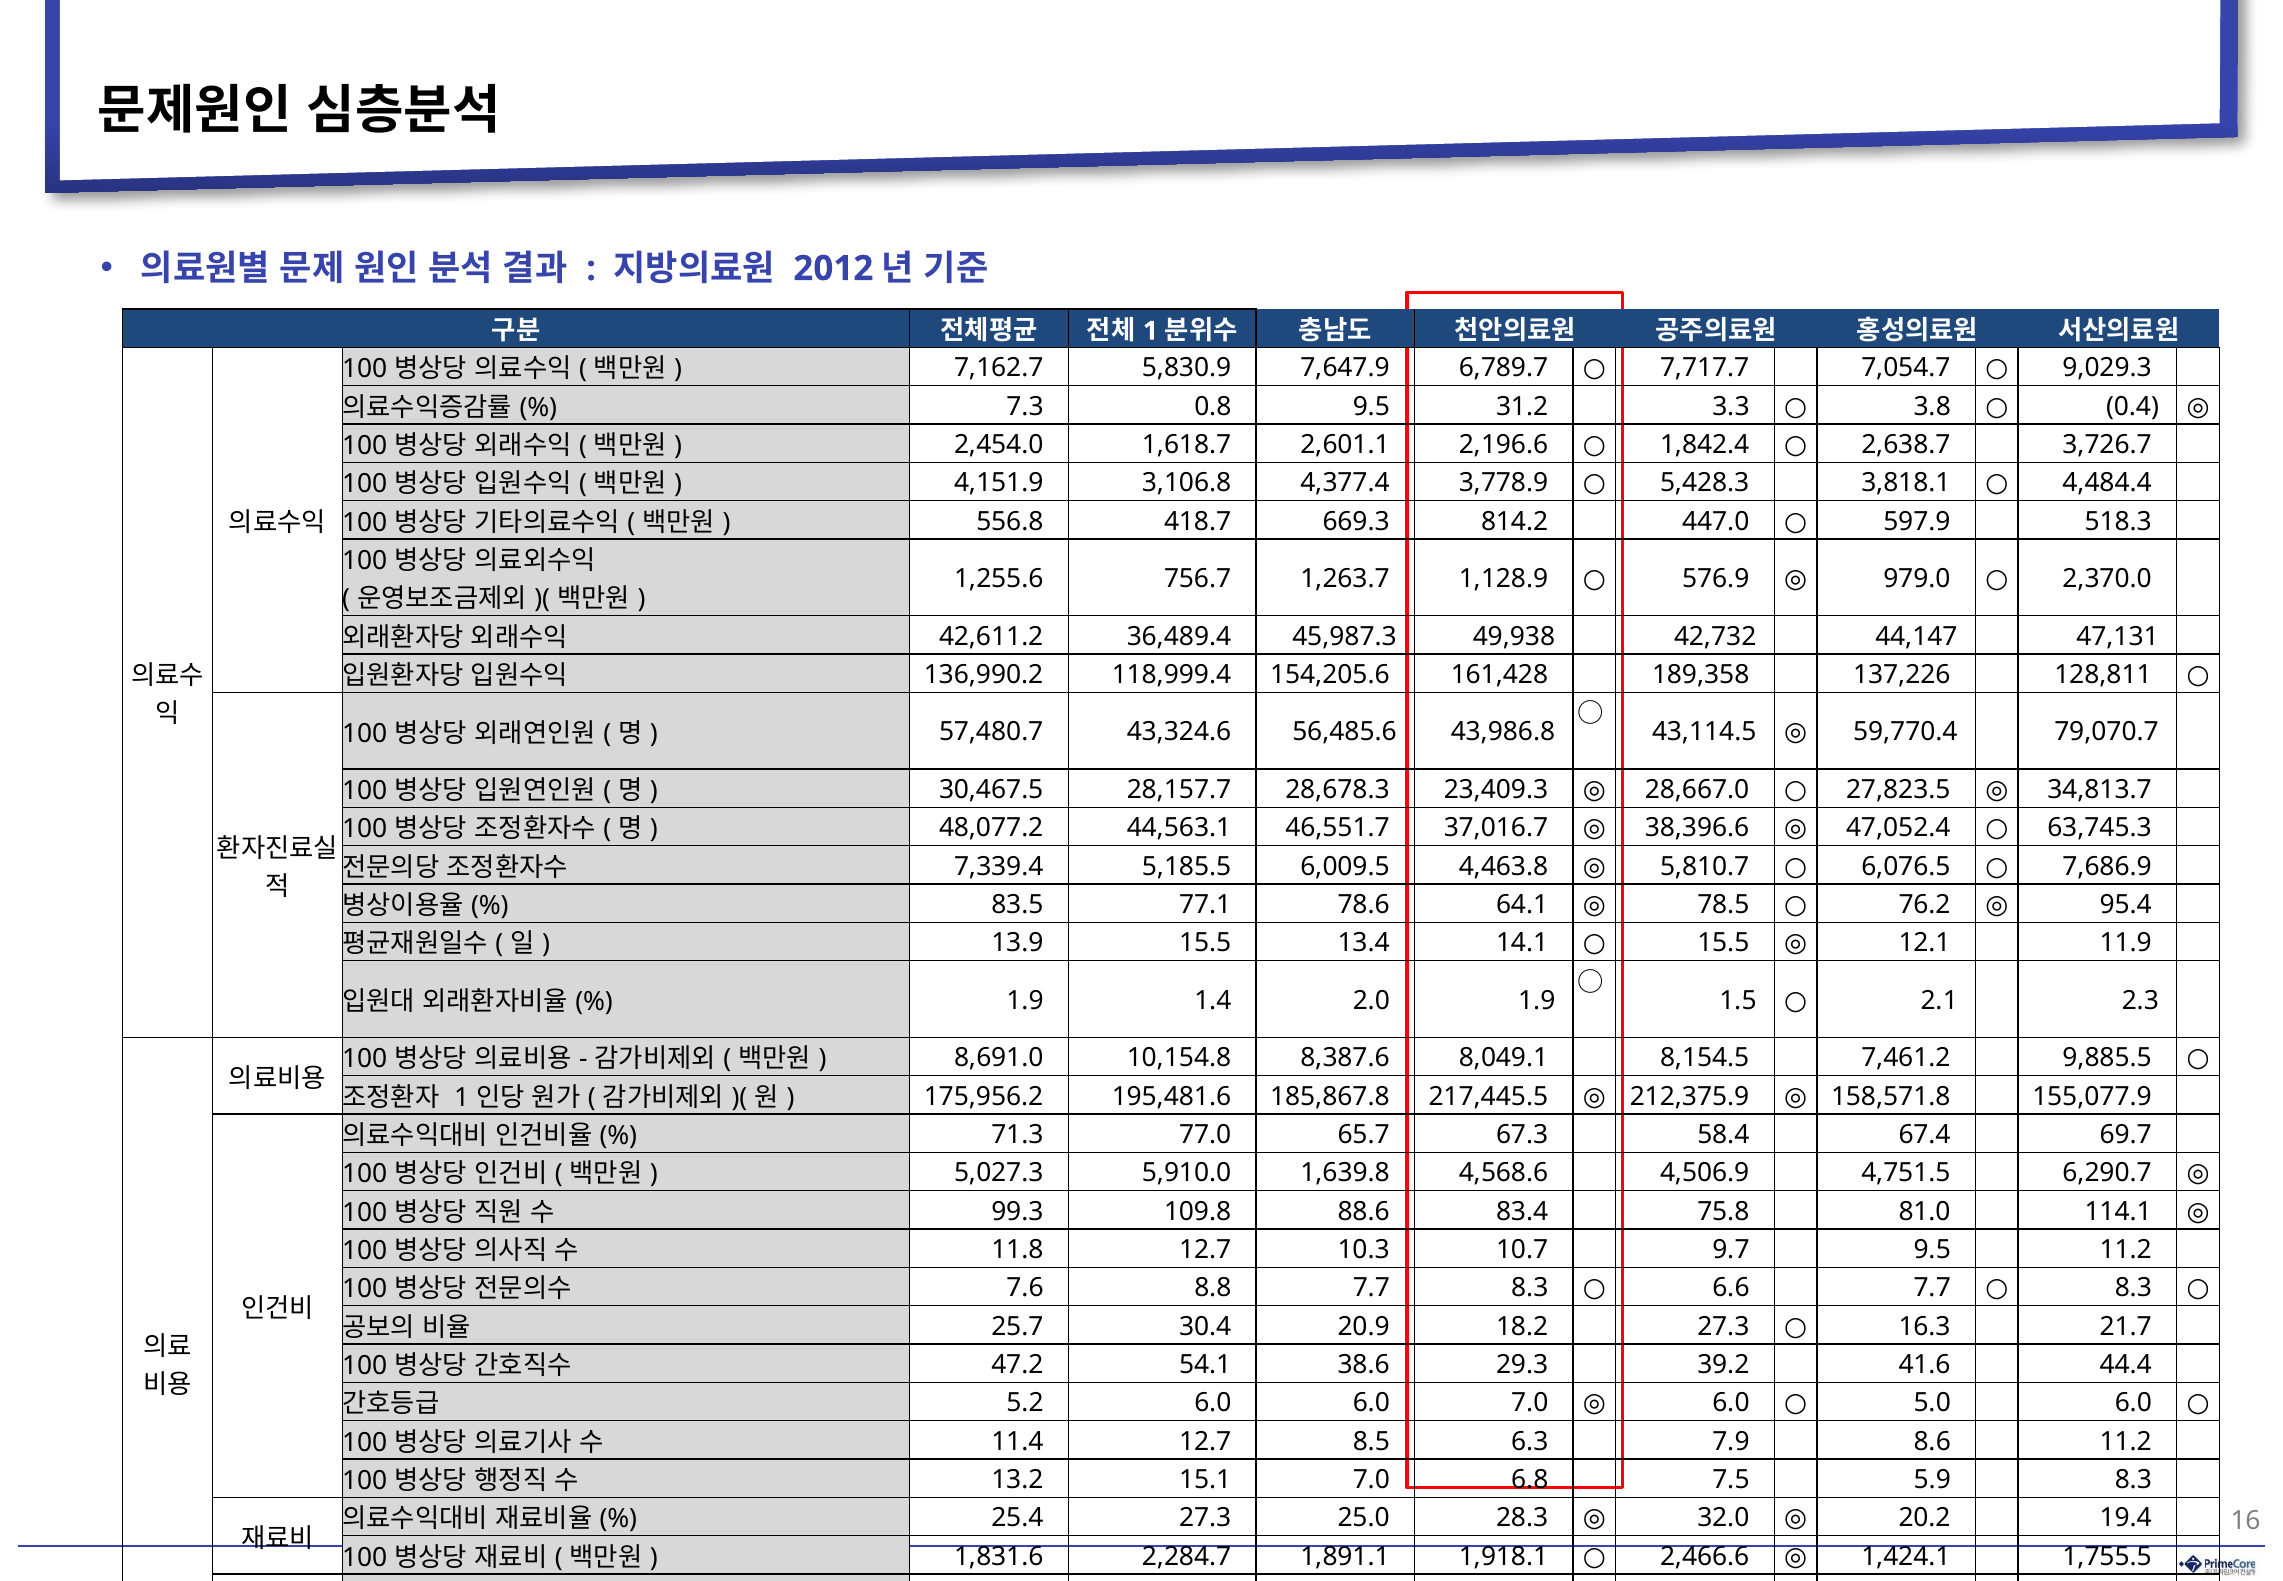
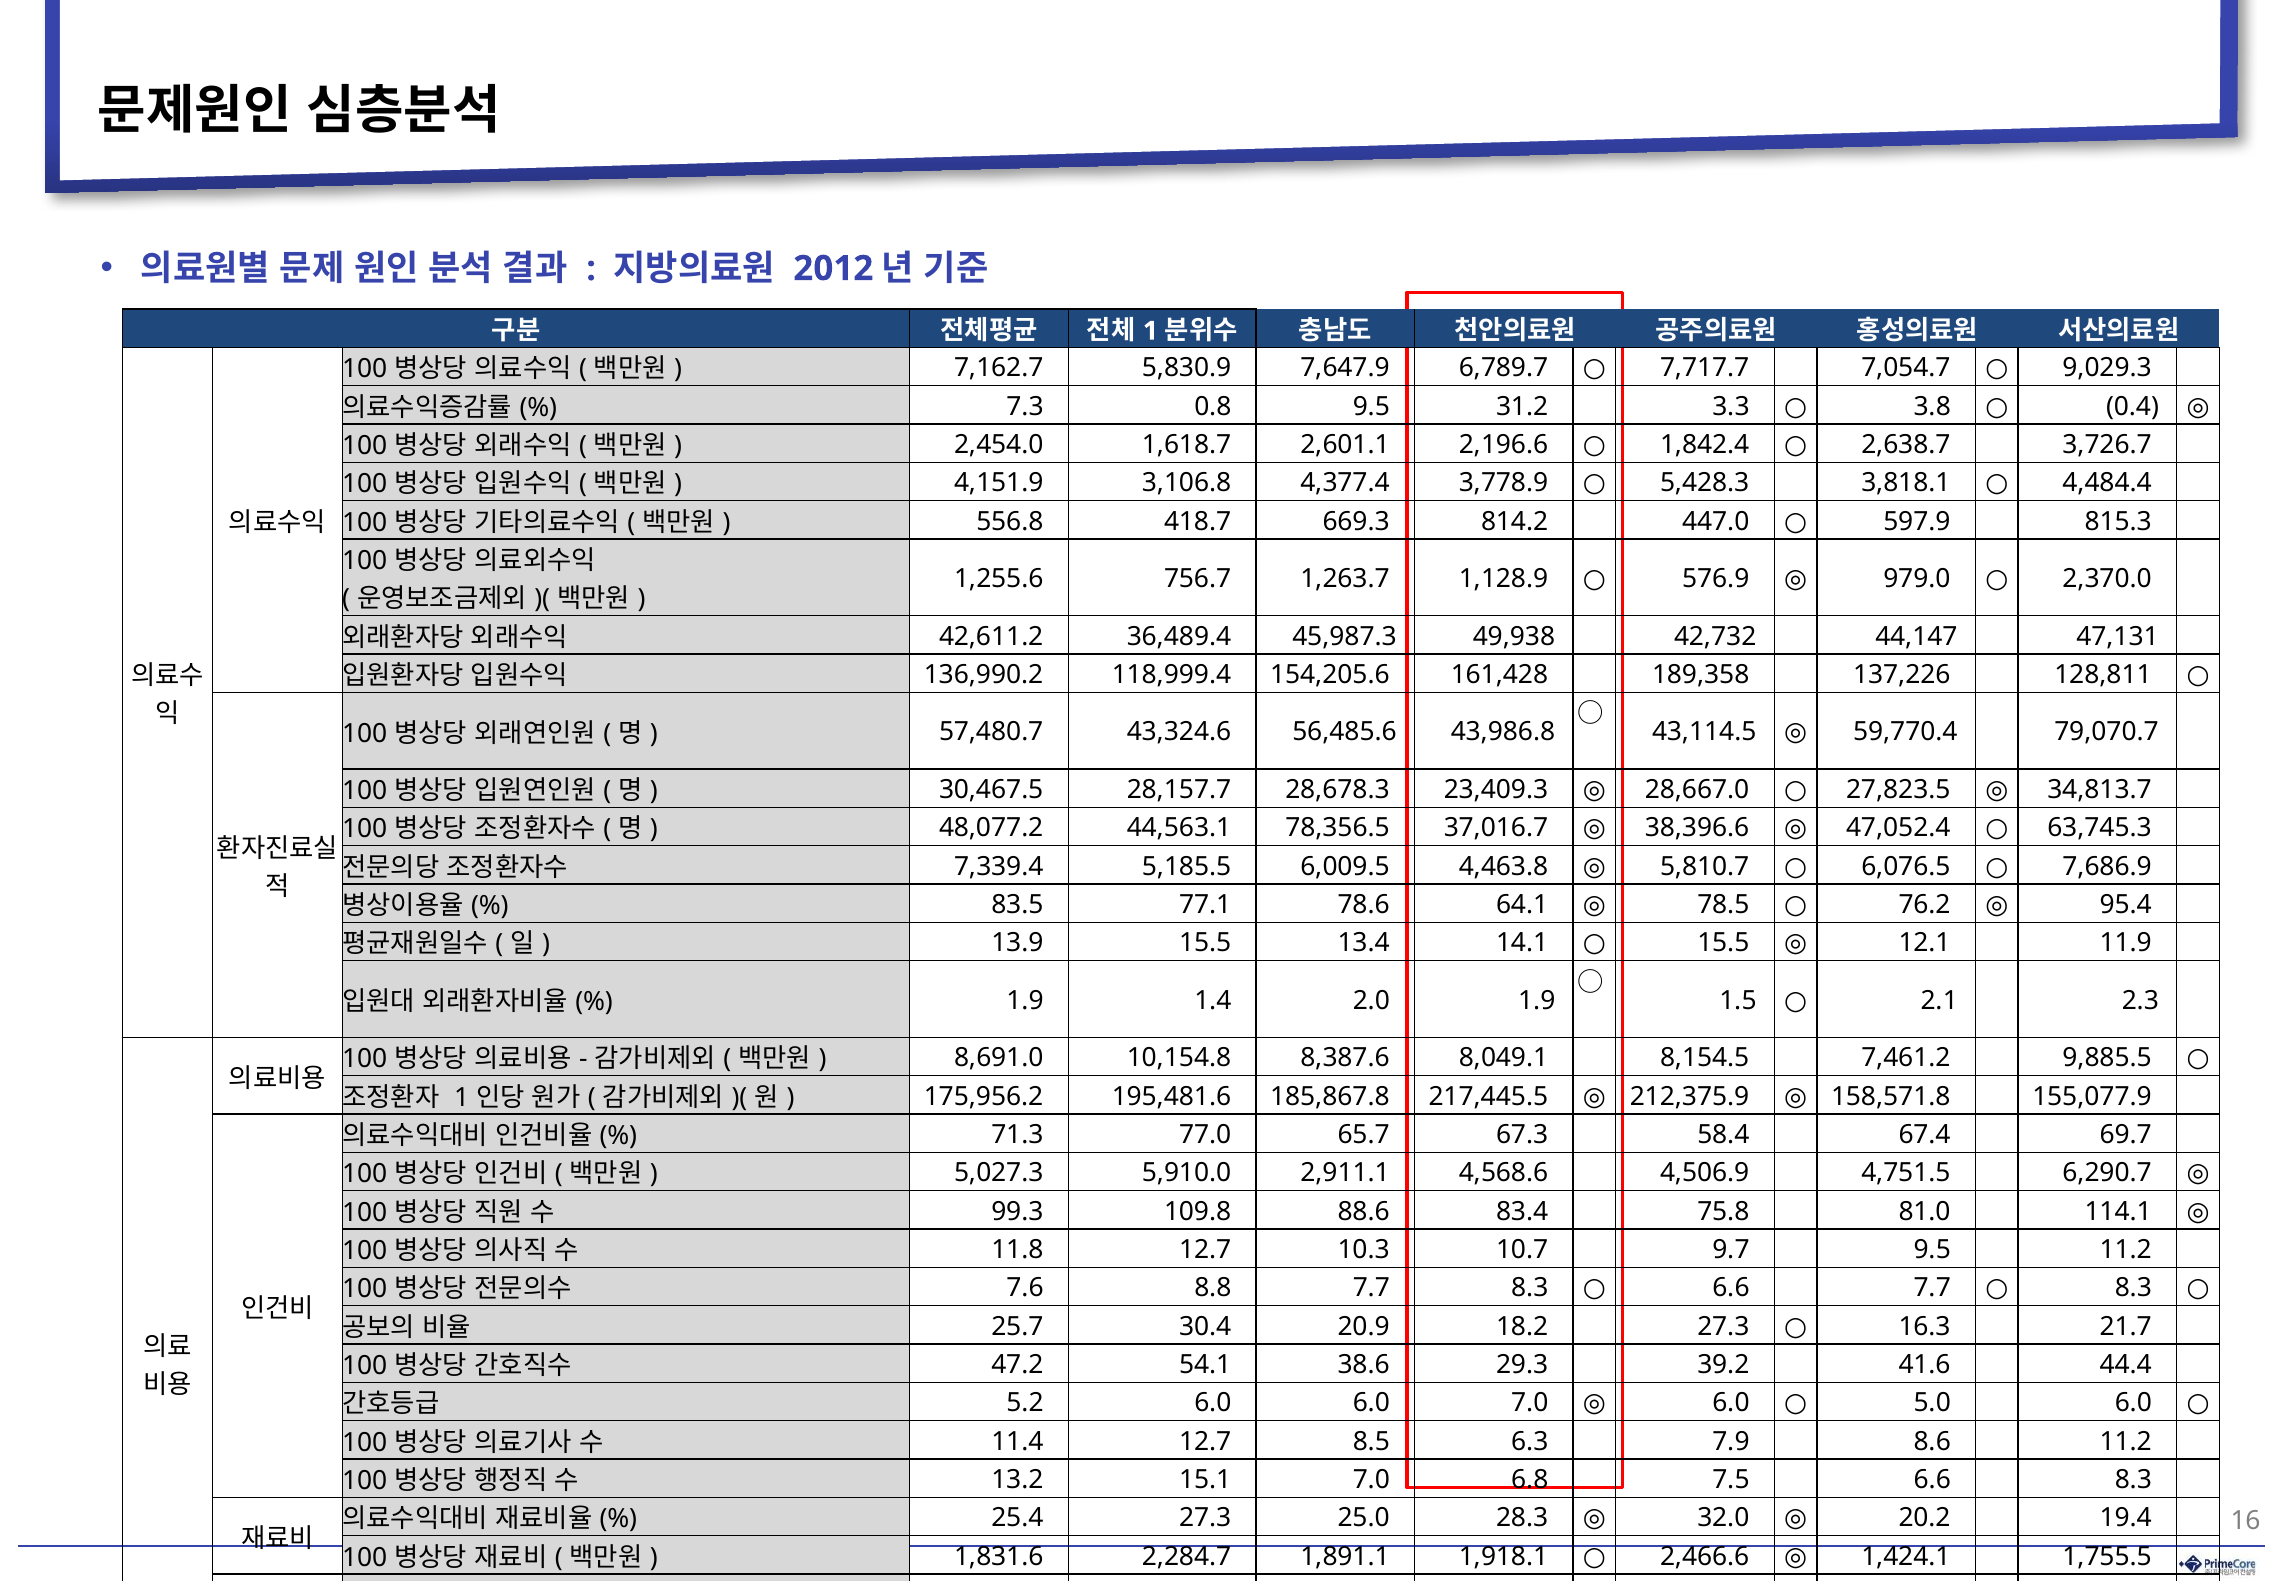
518.3: 518.3 -> 815.3 (2118, 521)
46,551.7: 46,551.7 -> 78,356.5 (1338, 828)
1,639.8: 1,639.8 -> 2,911.1 (1345, 1173)
7.5 5.9: 5.9 -> 6.6 (1932, 1479)
